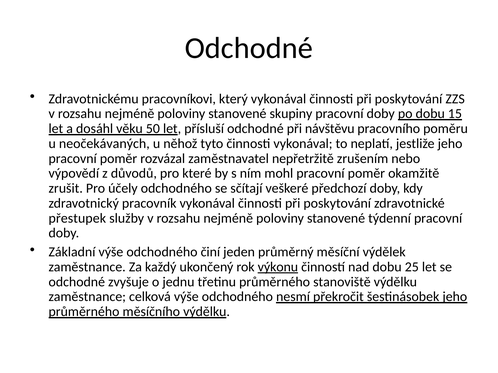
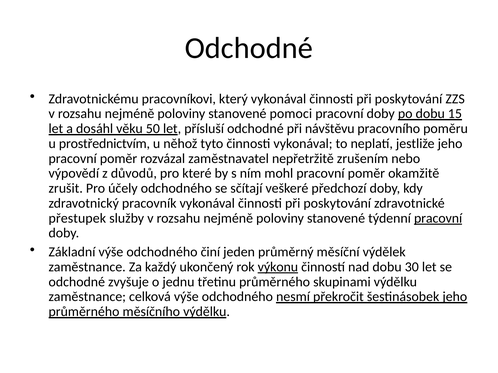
skupiny: skupiny -> pomoci (291, 114)
neočekávaných: neočekávaných -> prostřednictvím (104, 144)
pracovní underline: none -> present (438, 218)
25: 25 -> 30 (412, 267)
stanoviště: stanoviště -> skupinami (342, 282)
